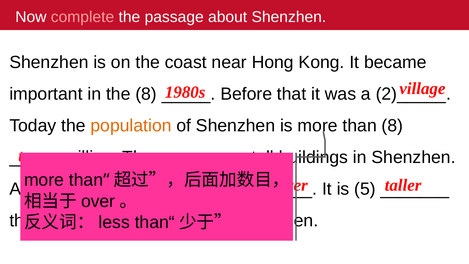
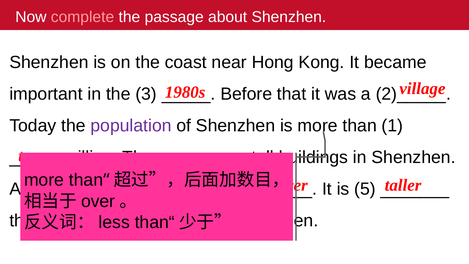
the 8: 8 -> 3 (146, 94)
population colour: orange -> purple (131, 126)
than 8: 8 -> 1 (392, 126)
